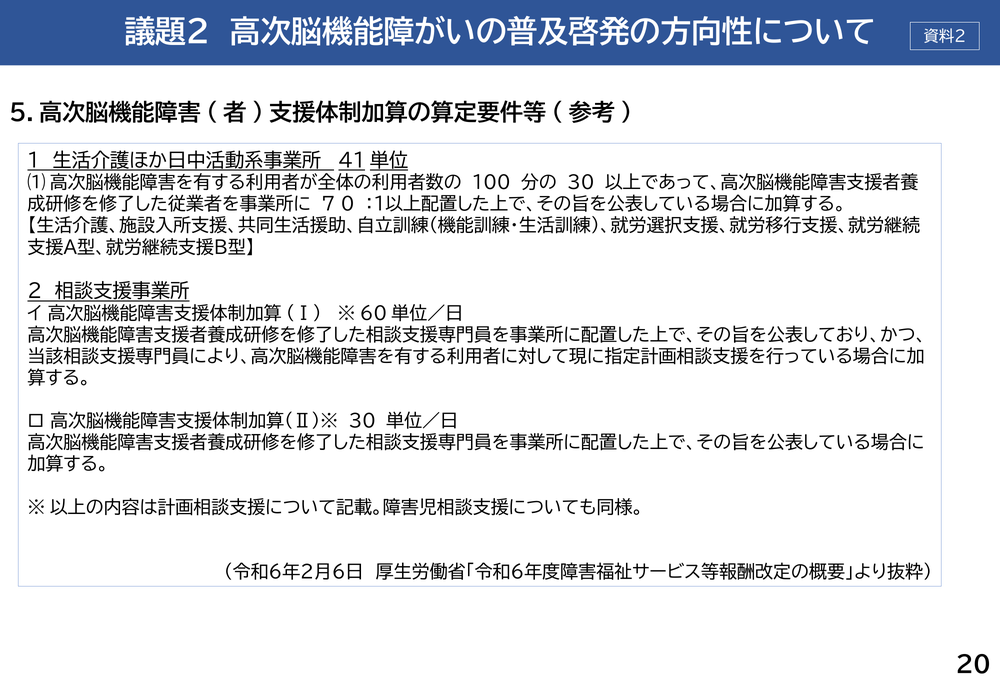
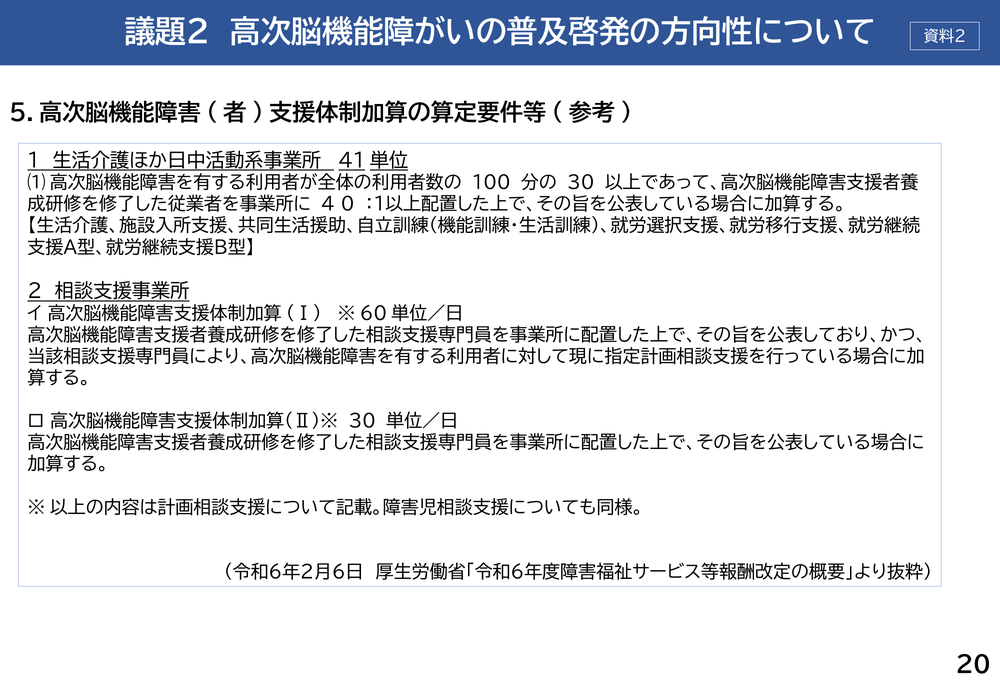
7: 7 -> 4 (328, 205)
